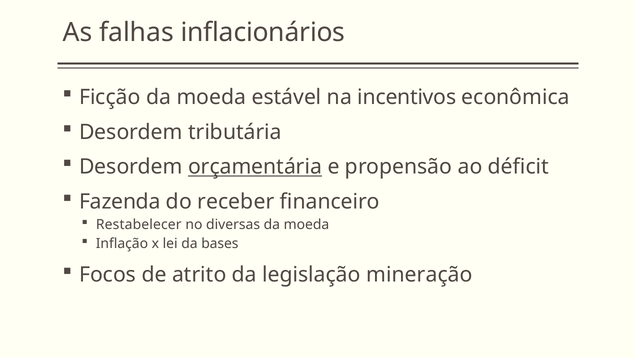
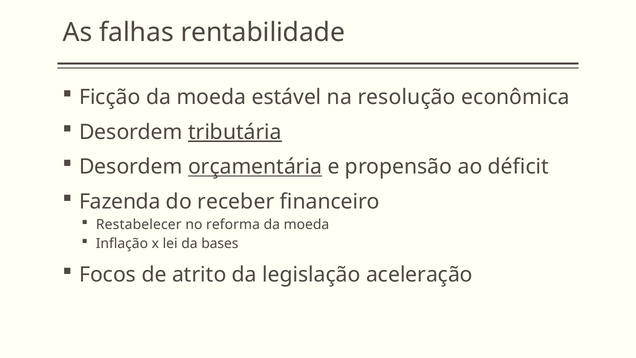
inflacionários: inflacionários -> rentabilidade (263, 32)
incentivos: incentivos -> resolução (407, 97)
tributária underline: none -> present (235, 132)
diversas: diversas -> reforma (233, 225)
mineração: mineração -> aceleração (419, 275)
